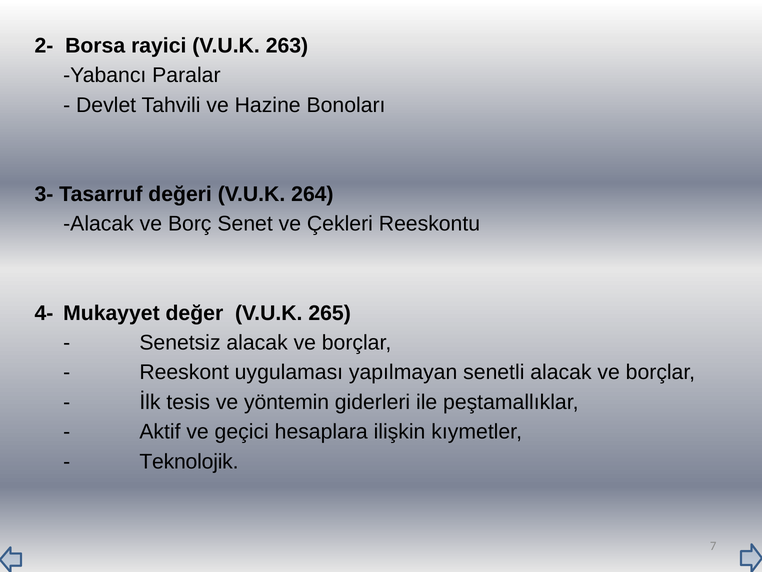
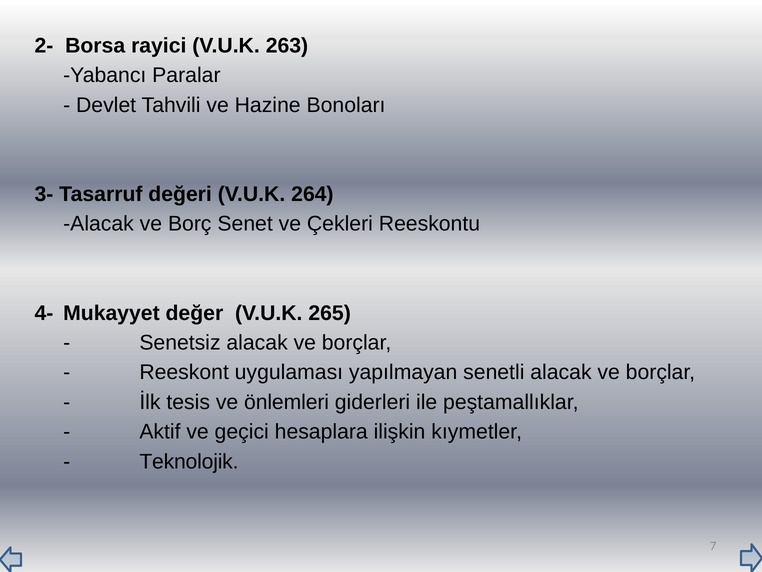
yöntemin: yöntemin -> önlemleri (287, 402)
